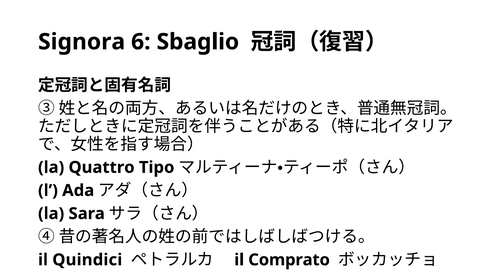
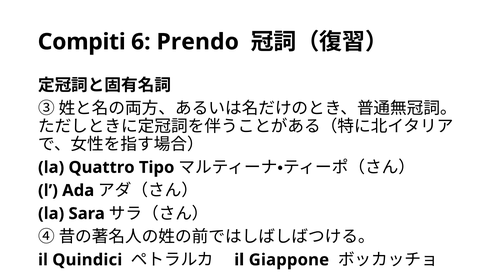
Signora: Signora -> Compiti (82, 42)
Sbaglio: Sbaglio -> Prendo (198, 42)
Comprato: Comprato -> Giappone (289, 260)
